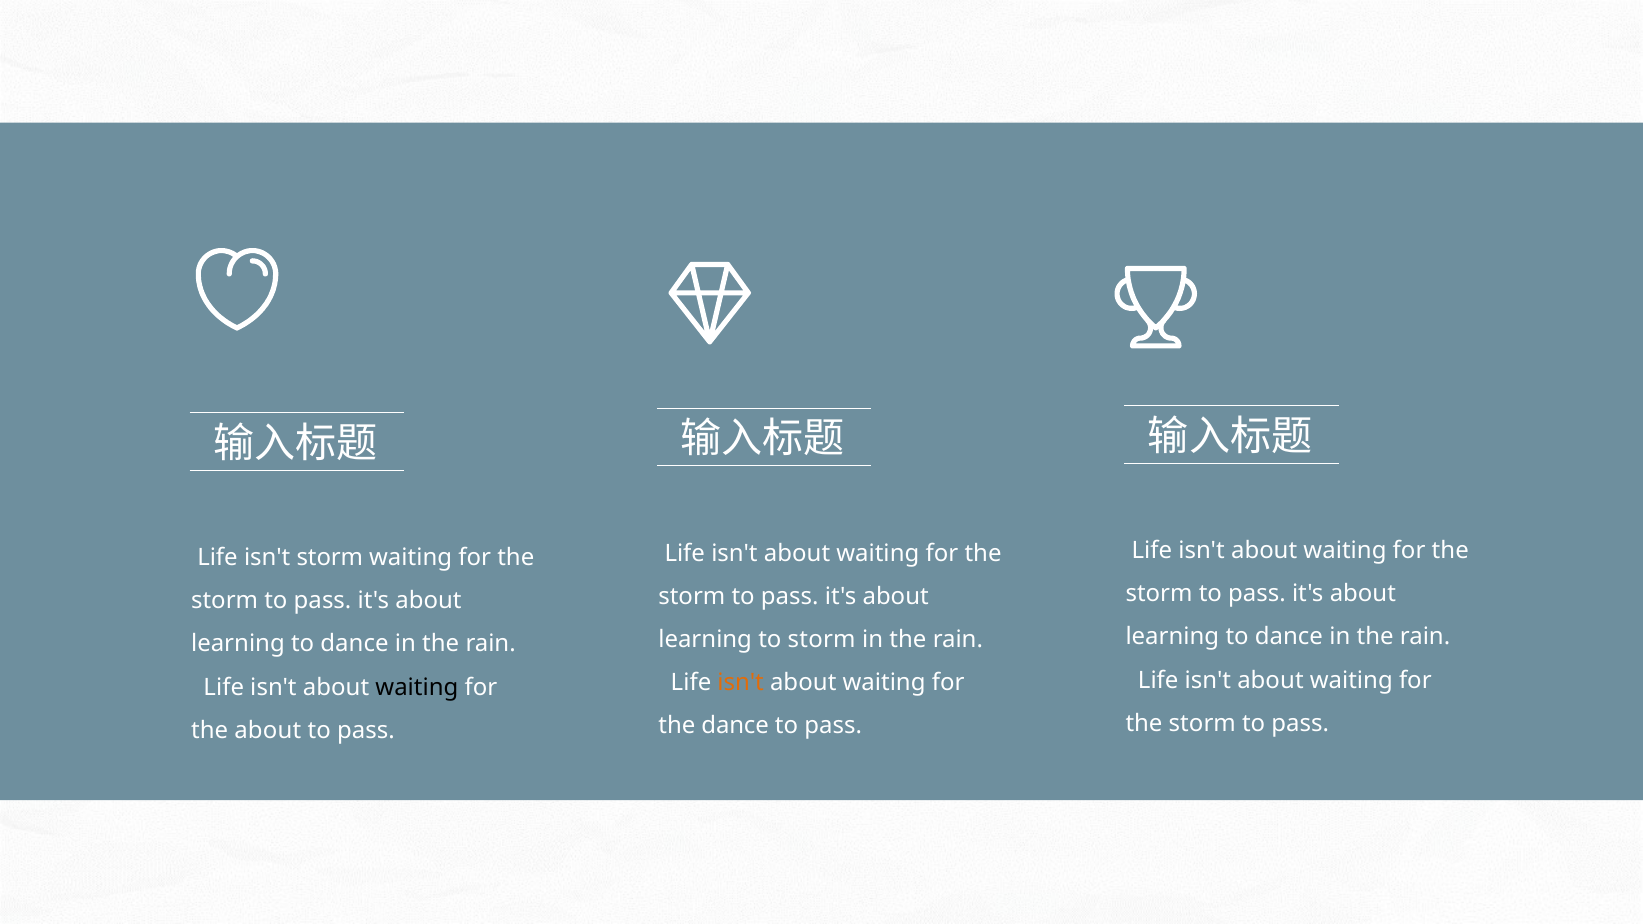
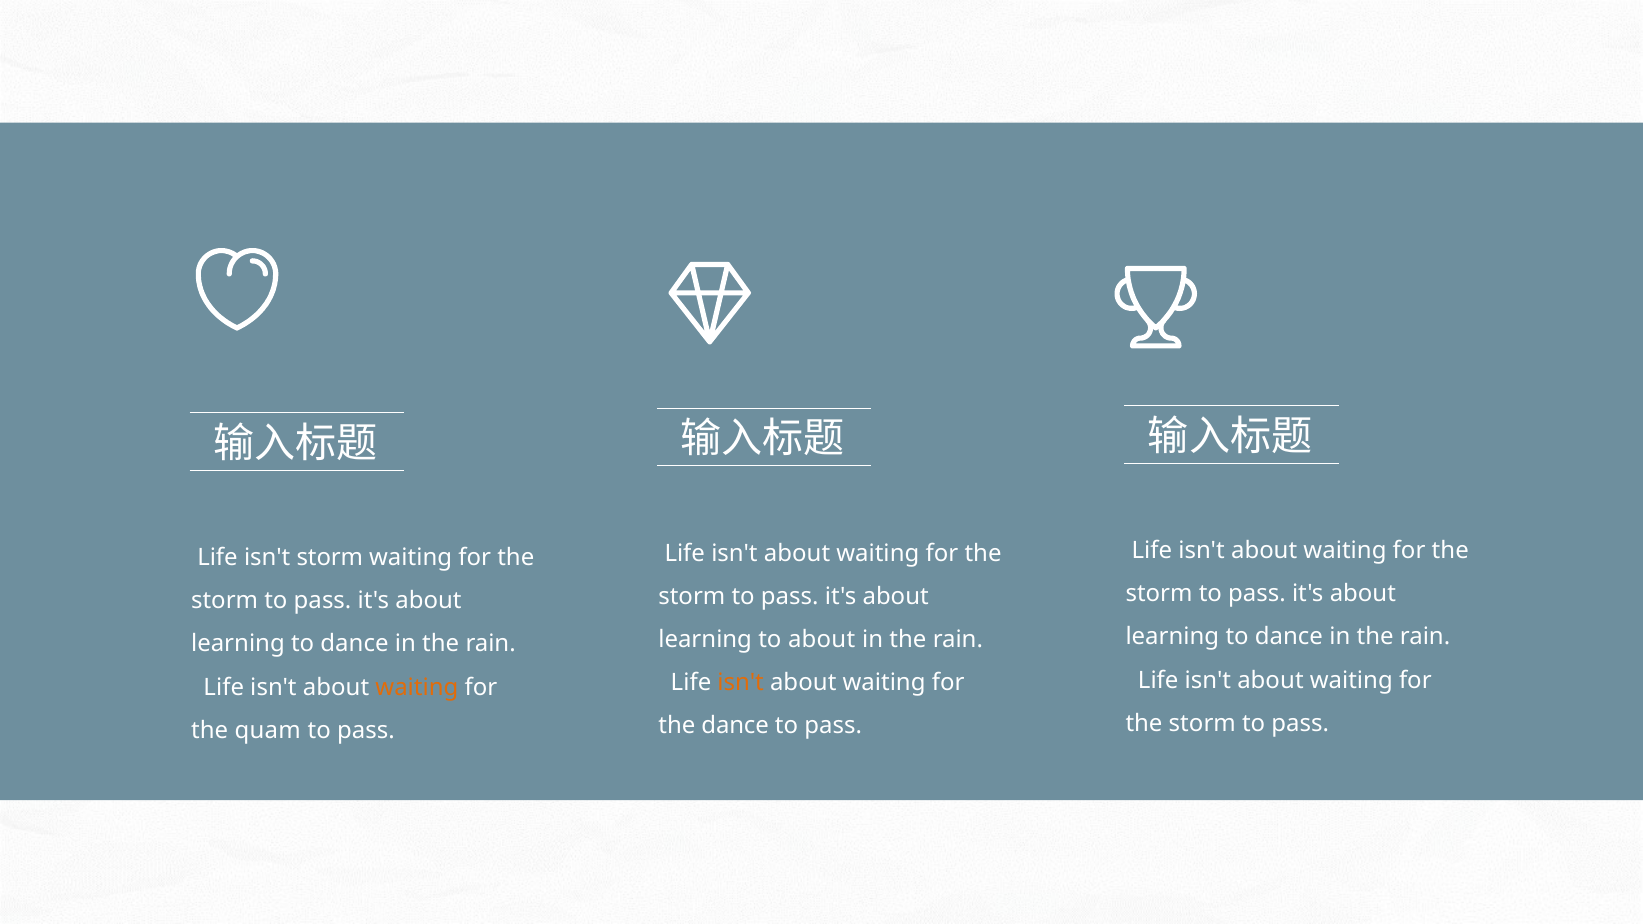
to storm: storm -> about (822, 640)
waiting colour: black -> orange (417, 687)
the about: about -> quam (268, 730)
